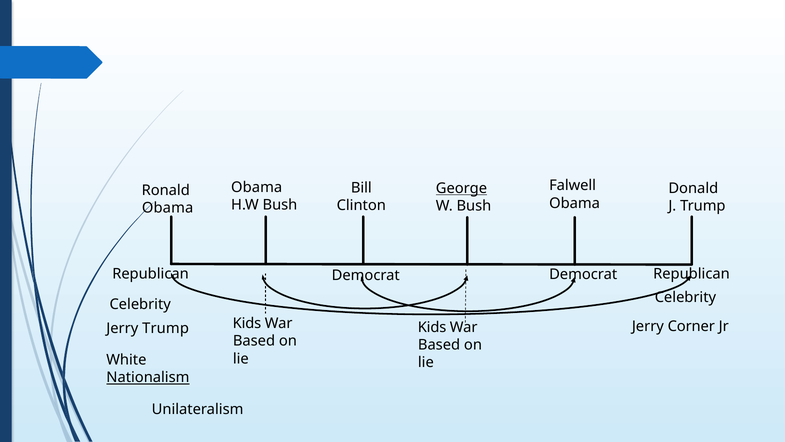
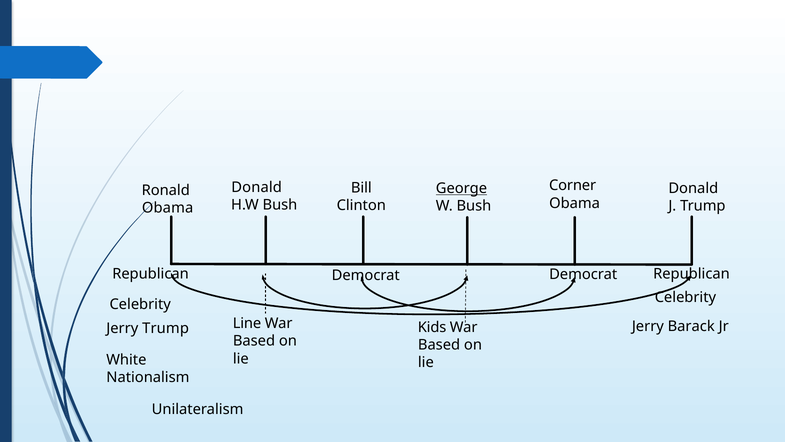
Falwell: Falwell -> Corner (573, 185)
Obama: Obama -> Donald (257, 187)
Kids: Kids -> Line (247, 323)
Corner: Corner -> Barack (691, 326)
Nationalism underline: present -> none (148, 377)
